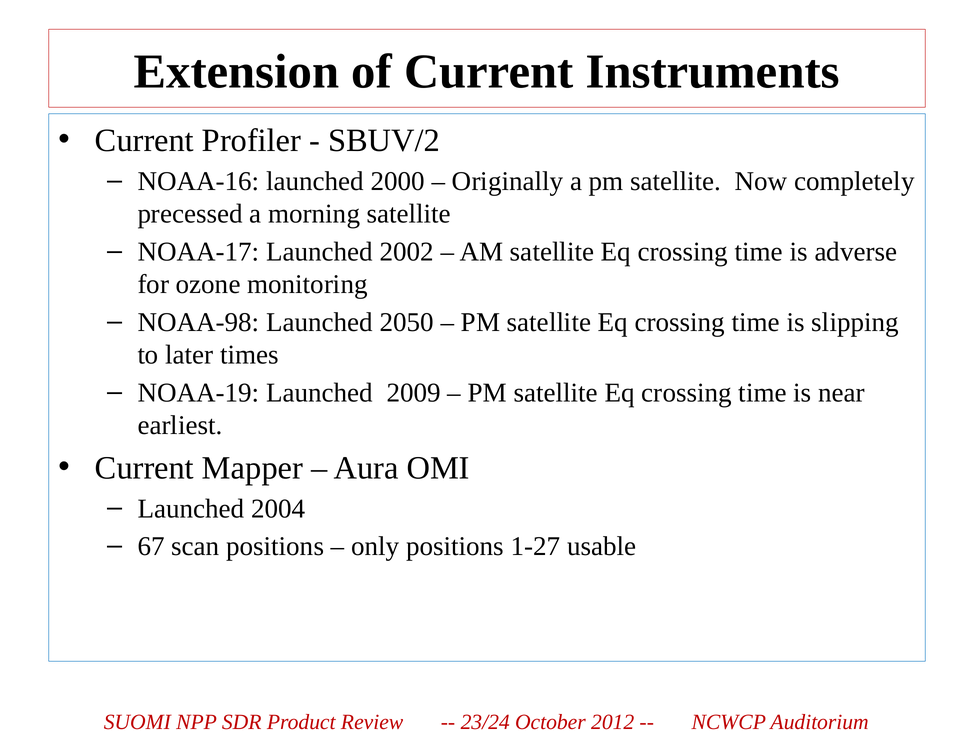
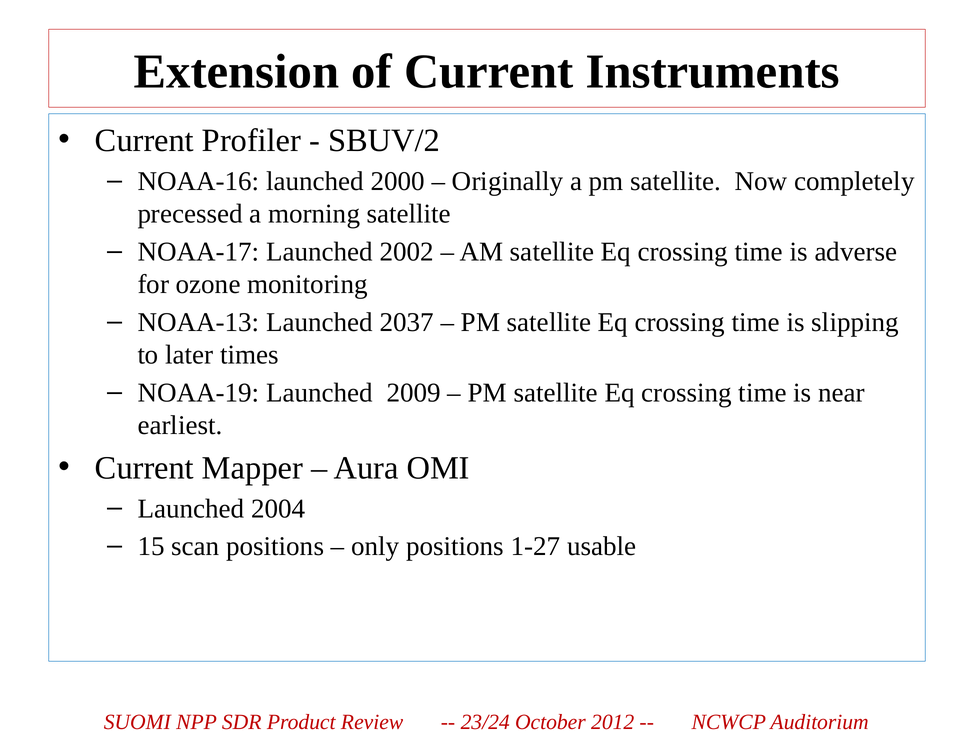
NOAA-98: NOAA-98 -> NOAA-13 (198, 322)
2050: 2050 -> 2037 (407, 322)
67: 67 -> 15 (151, 546)
